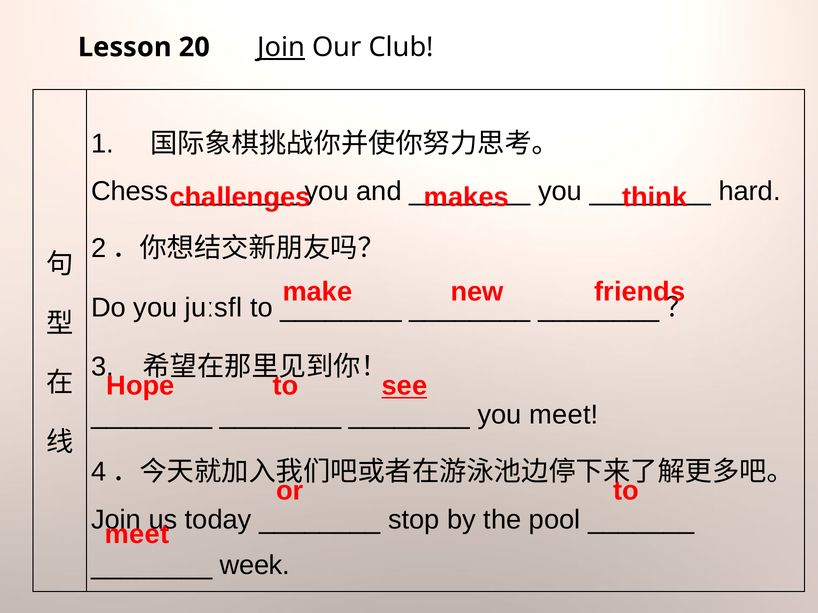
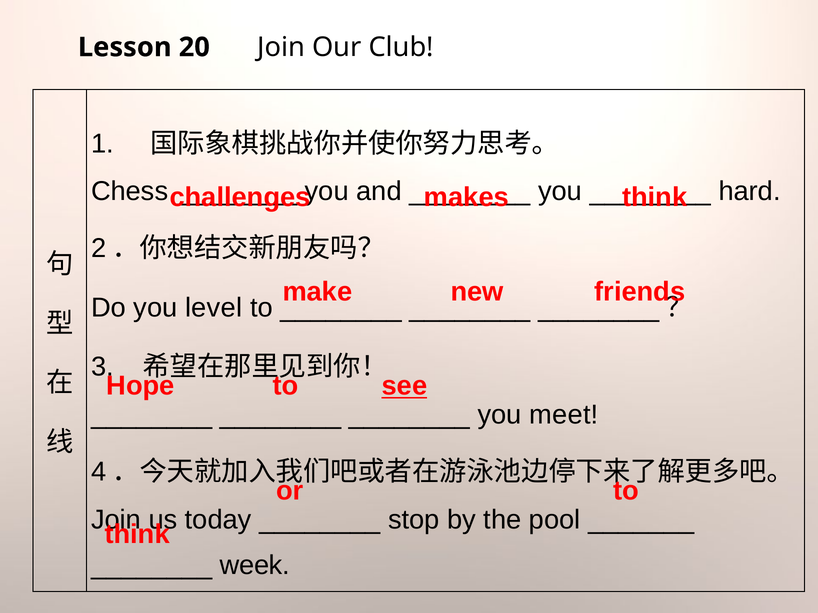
Join underline: present -> none (281, 47)
juːsfl: juːsfl -> level (214, 308)
meet: meet -> think (137, 535)
